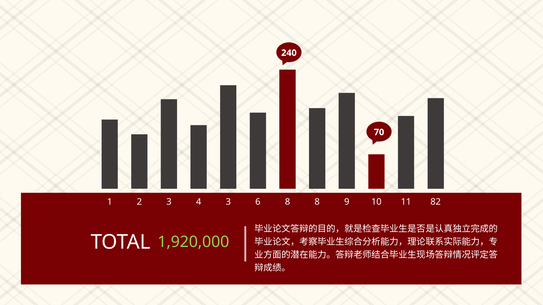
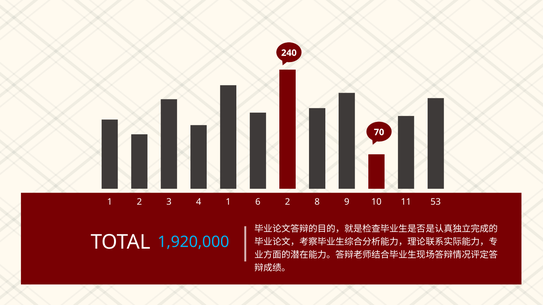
4 3: 3 -> 1 (228, 202)
6 8: 8 -> 2 (288, 202)
82: 82 -> 53 (436, 202)
1,920,000 colour: light green -> light blue (193, 242)
